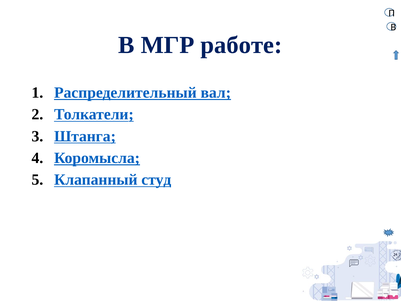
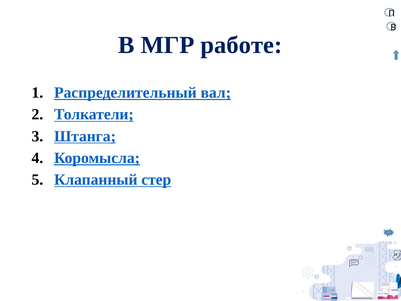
студ: студ -> стер (156, 180)
